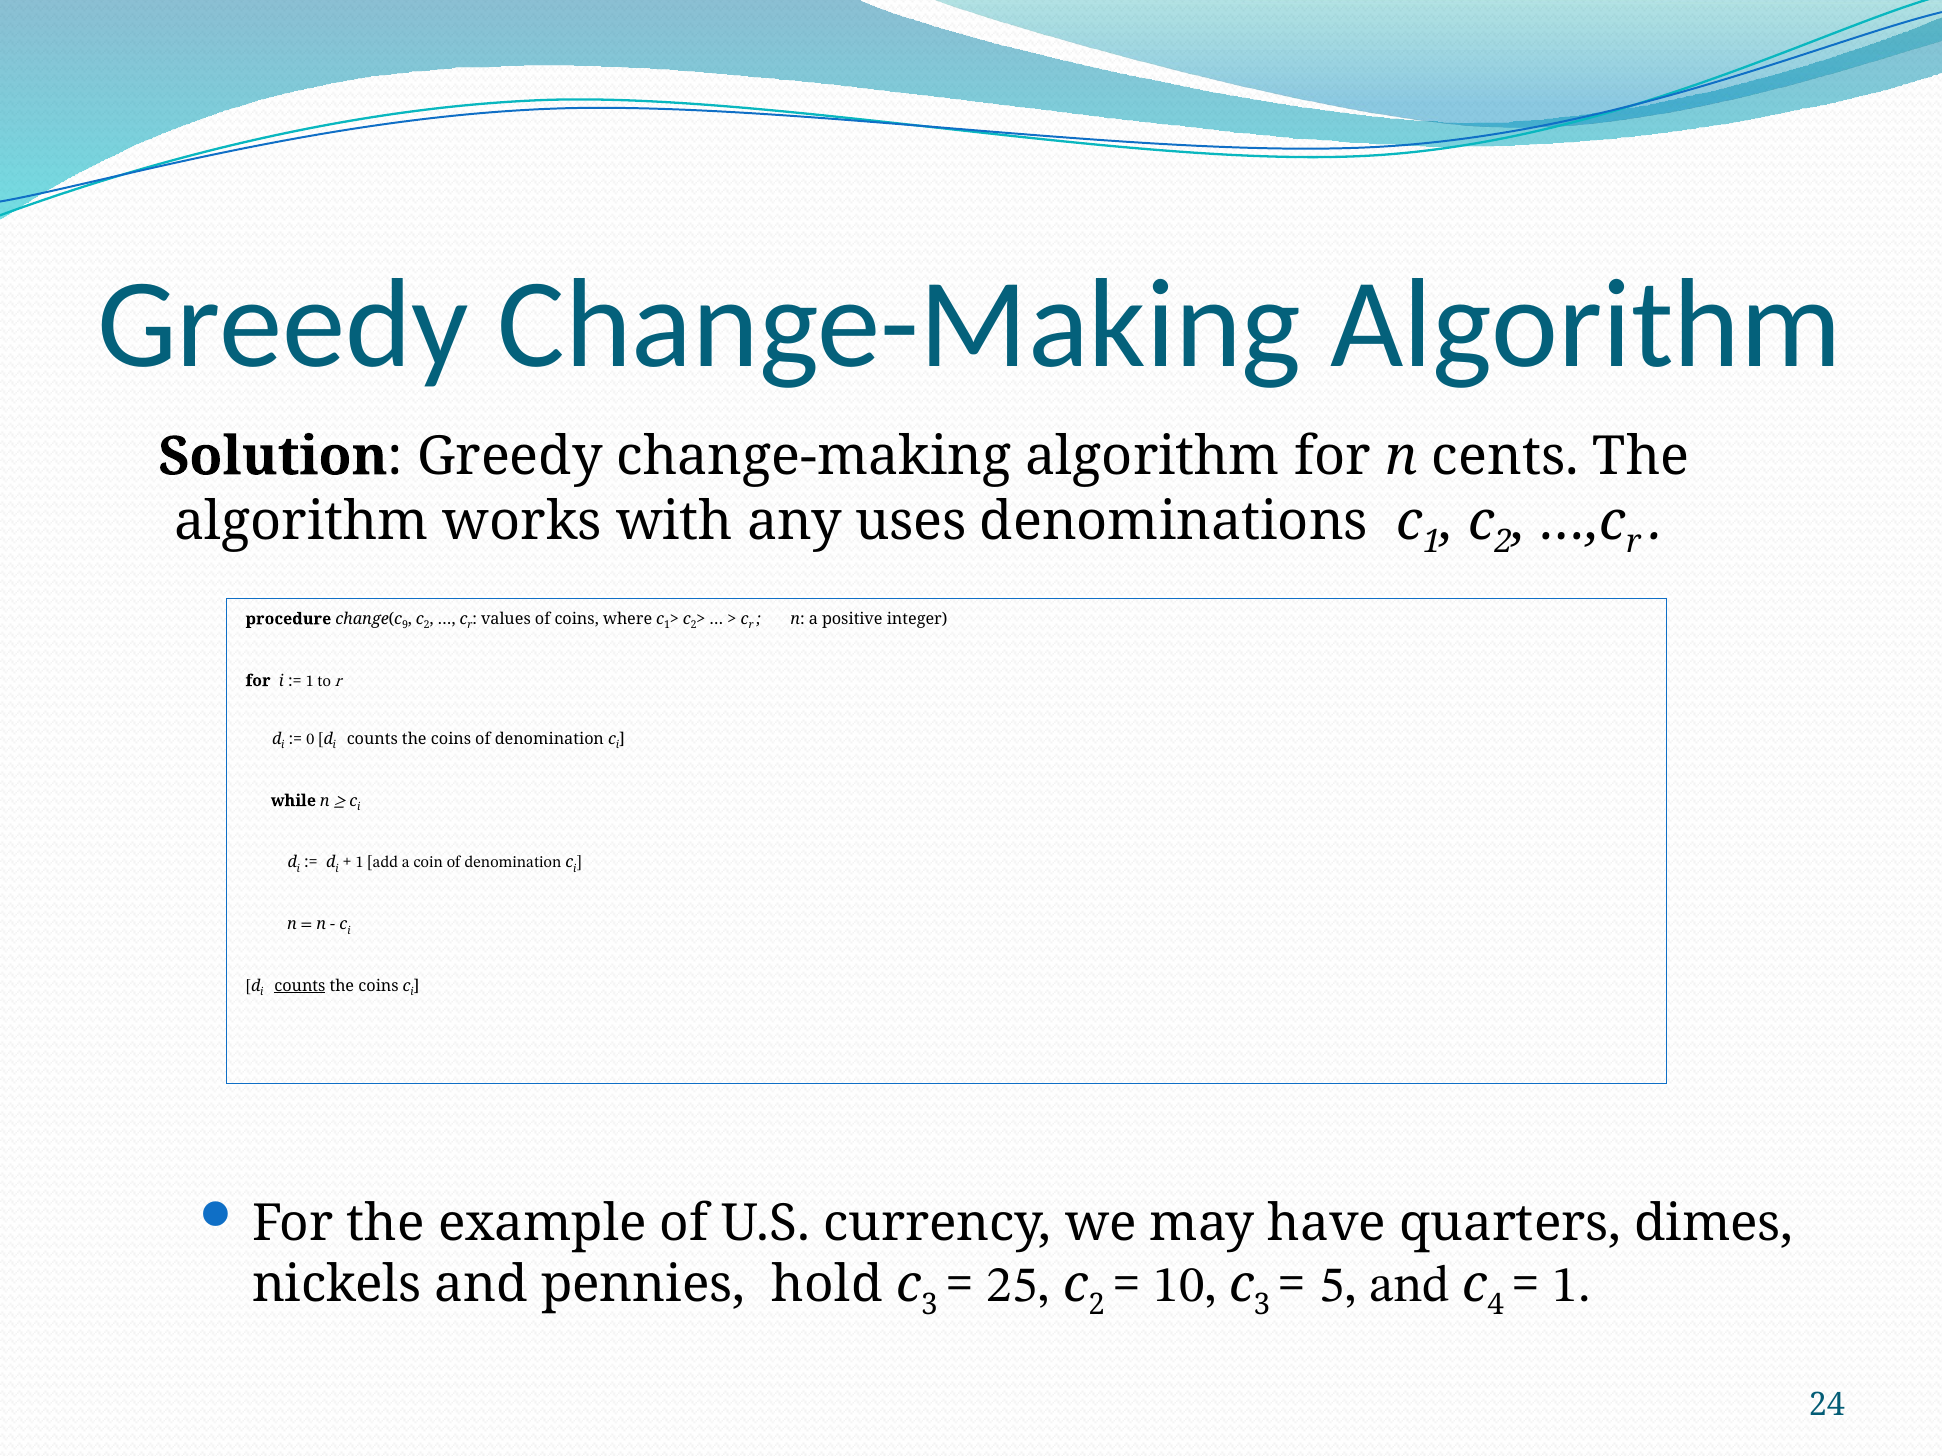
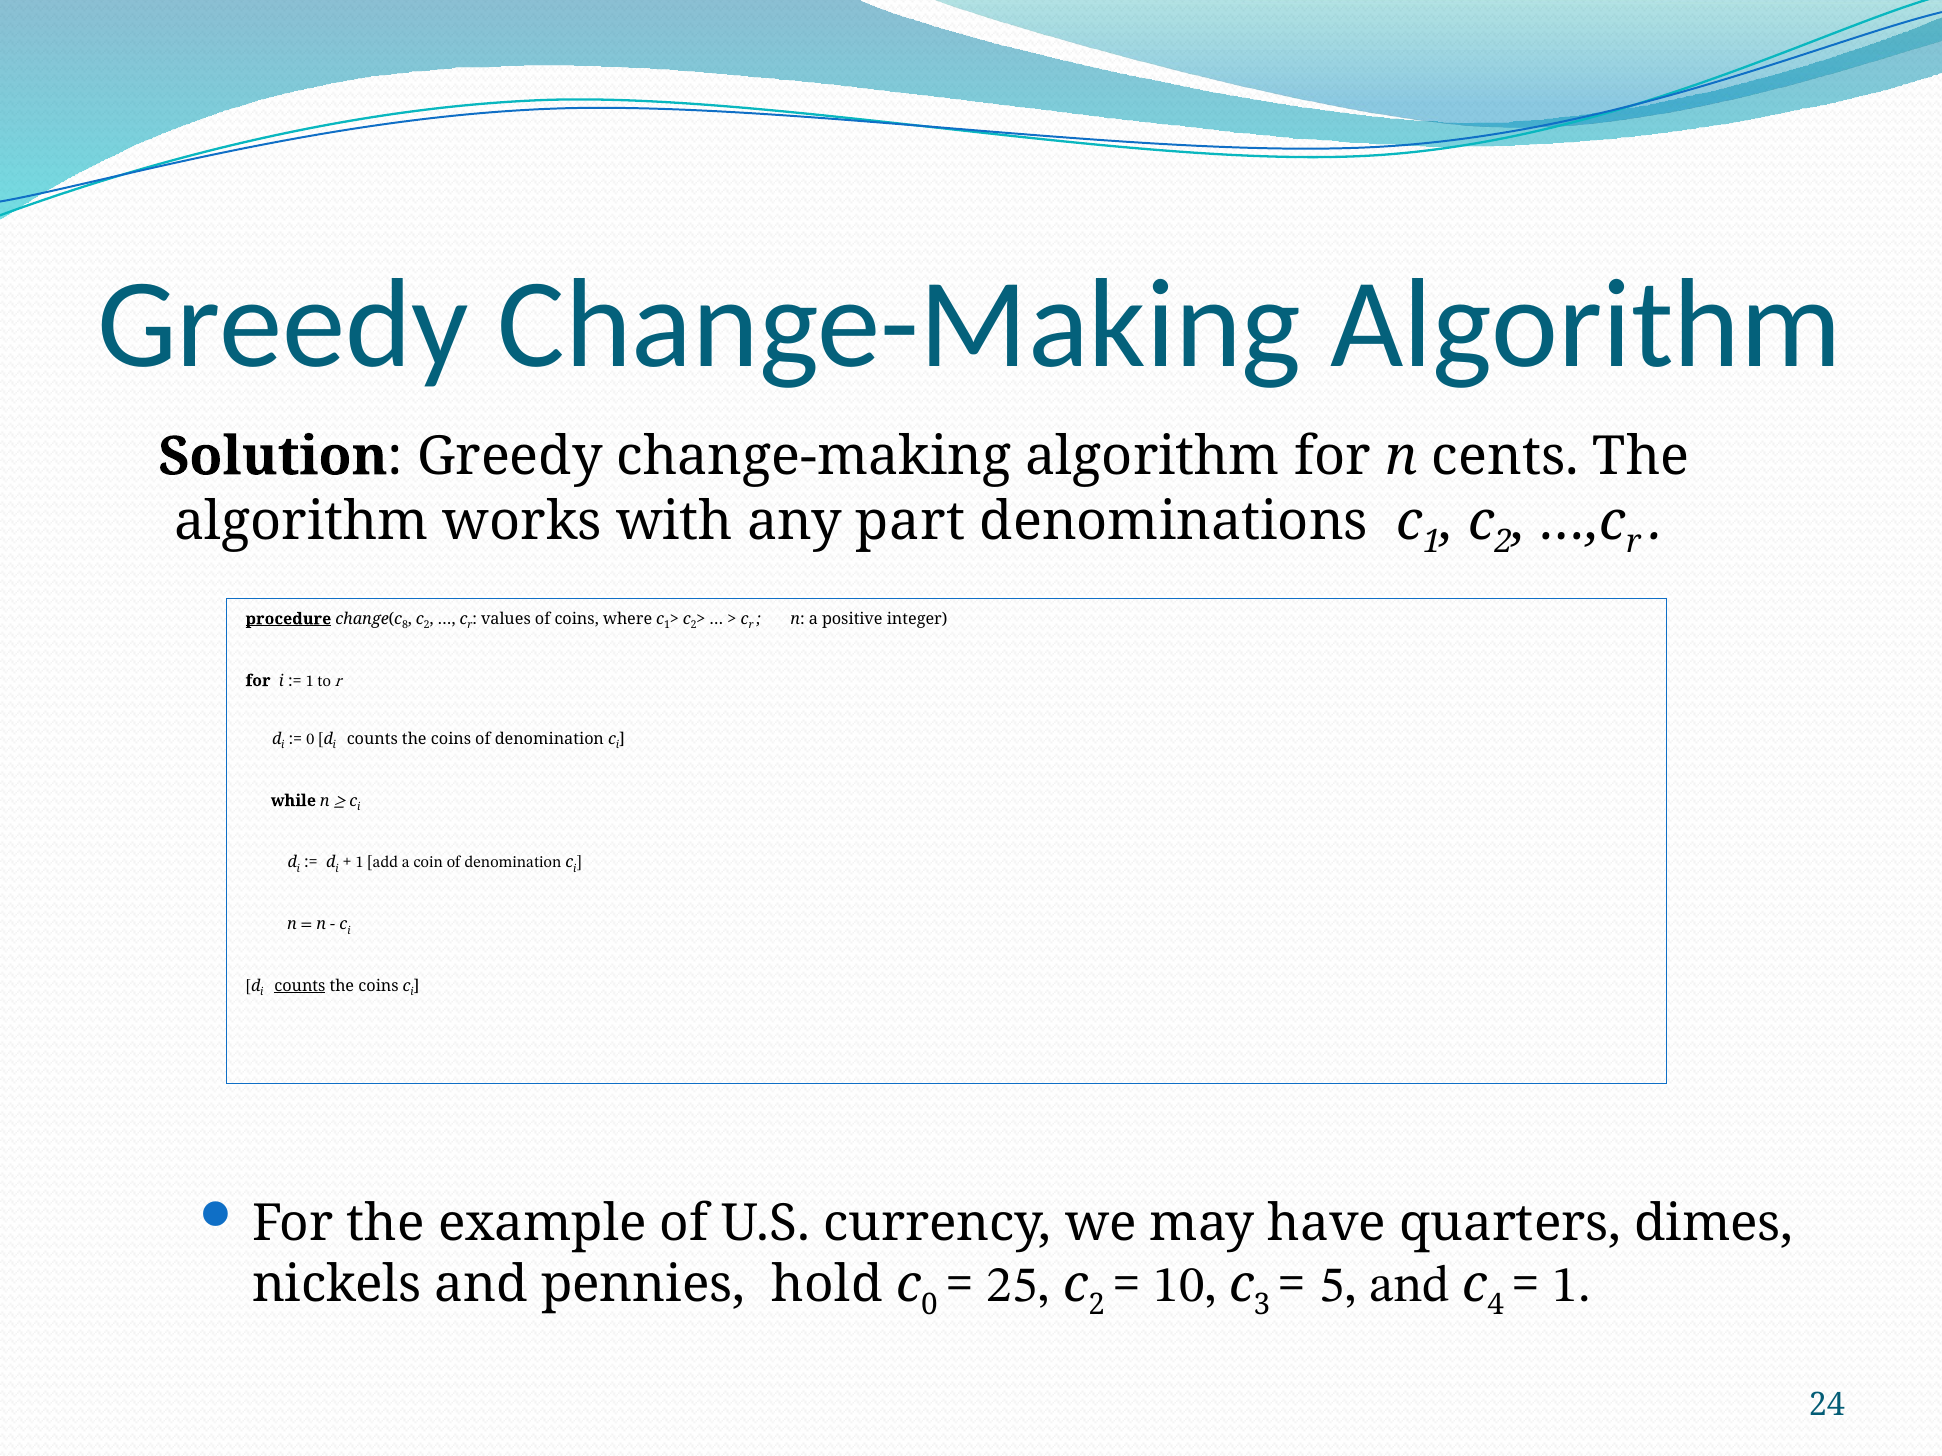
uses: uses -> part (911, 522)
procedure underline: none -> present (288, 619)
9: 9 -> 8 (405, 626)
3: 3 -> 0 (930, 1305)
